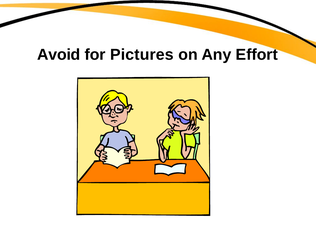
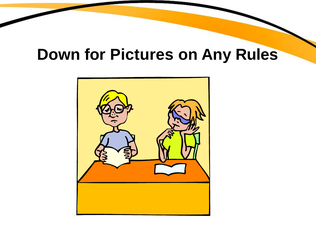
Avoid: Avoid -> Down (59, 55)
Effort: Effort -> Rules (257, 55)
